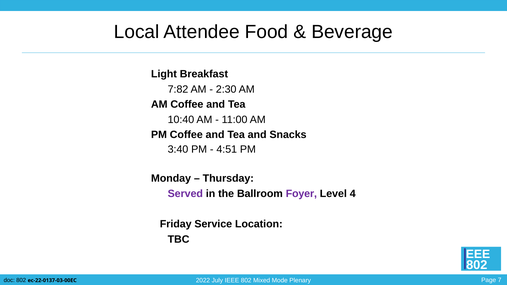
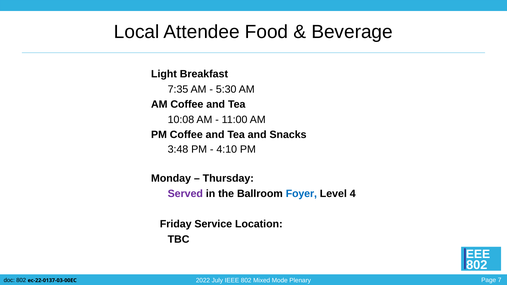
7:82: 7:82 -> 7:35 (178, 89)
2:30: 2:30 -> 5:30 (226, 89)
10:40: 10:40 -> 10:08 (181, 120)
3:40: 3:40 -> 3:48 (178, 149)
4:51: 4:51 -> 4:10 (227, 149)
Foyer colour: purple -> blue (301, 194)
